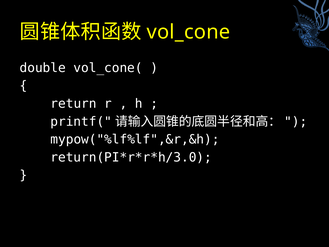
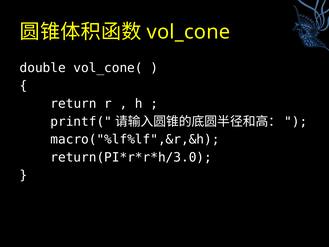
mypow("%lf%lf",&r,&h: mypow("%lf%lf",&r,&h -> macro("%lf%lf",&r,&h (135, 139)
